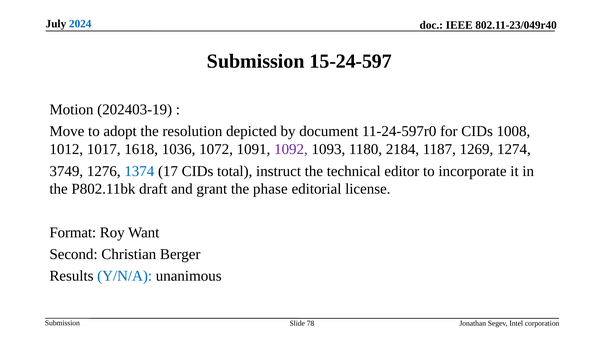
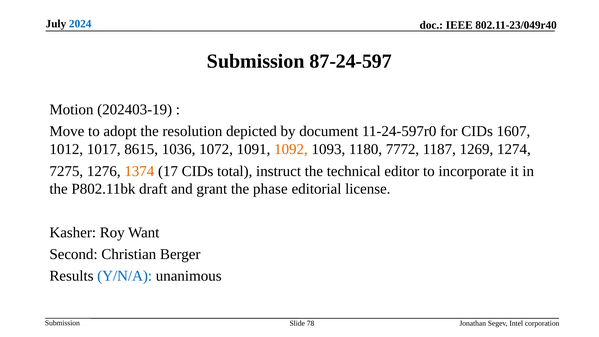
15-24-597: 15-24-597 -> 87-24-597 (351, 61)
1008: 1008 -> 1607 (513, 131)
1618: 1618 -> 8615 (141, 149)
1092 colour: purple -> orange (291, 149)
2184: 2184 -> 7772 (402, 149)
3749: 3749 -> 7275 (66, 171)
1374 colour: blue -> orange (139, 171)
Format: Format -> Kasher (73, 232)
